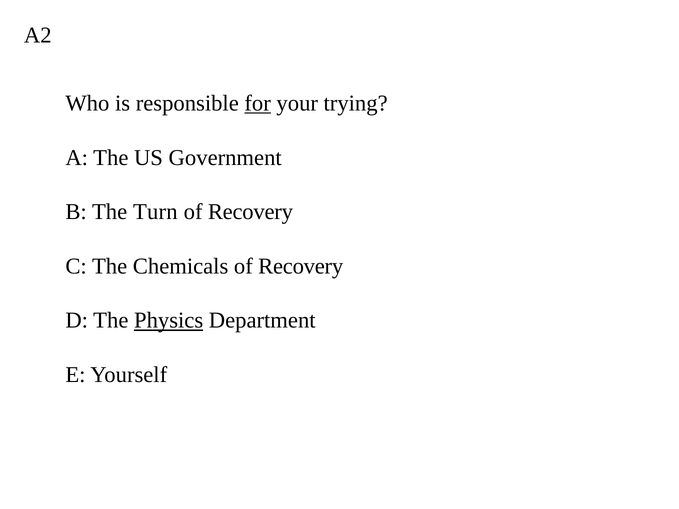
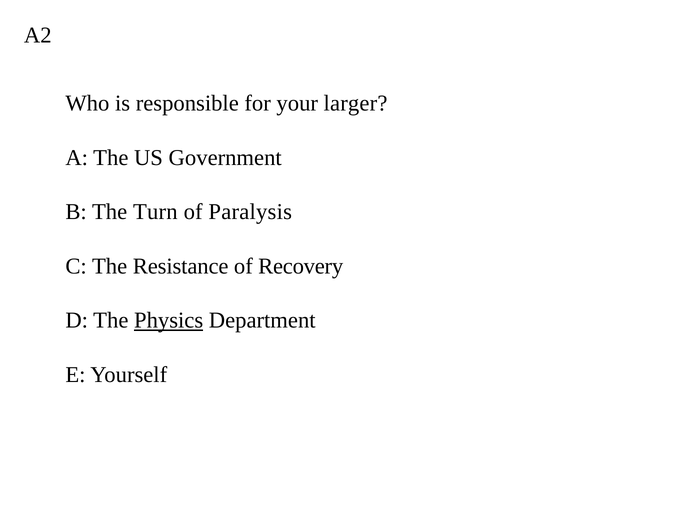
for underline: present -> none (258, 103)
trying: trying -> larger (356, 103)
Recovery: Recovery -> Paralysis (250, 212)
Chemicals: Chemicals -> Resistance (181, 266)
